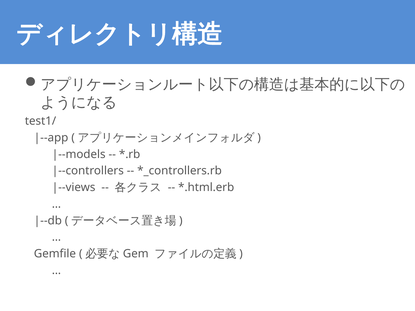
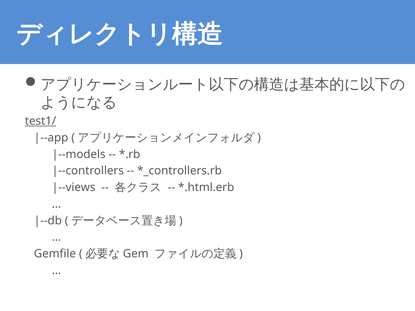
test1/ underline: none -> present (41, 121)
